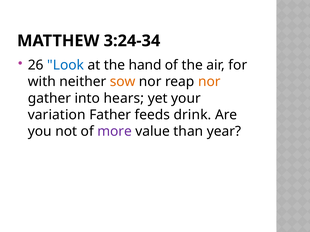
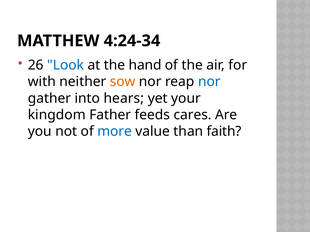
3:24-34: 3:24-34 -> 4:24-34 (132, 41)
nor colour: orange -> blue (209, 82)
variation: variation -> kingdom (57, 115)
drink: drink -> cares (193, 115)
more colour: purple -> blue (115, 132)
year: year -> faith (224, 132)
